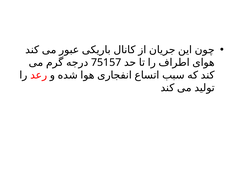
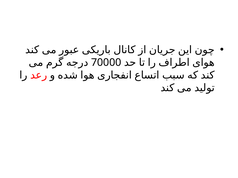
75157: 75157 -> 70000 (106, 63)
